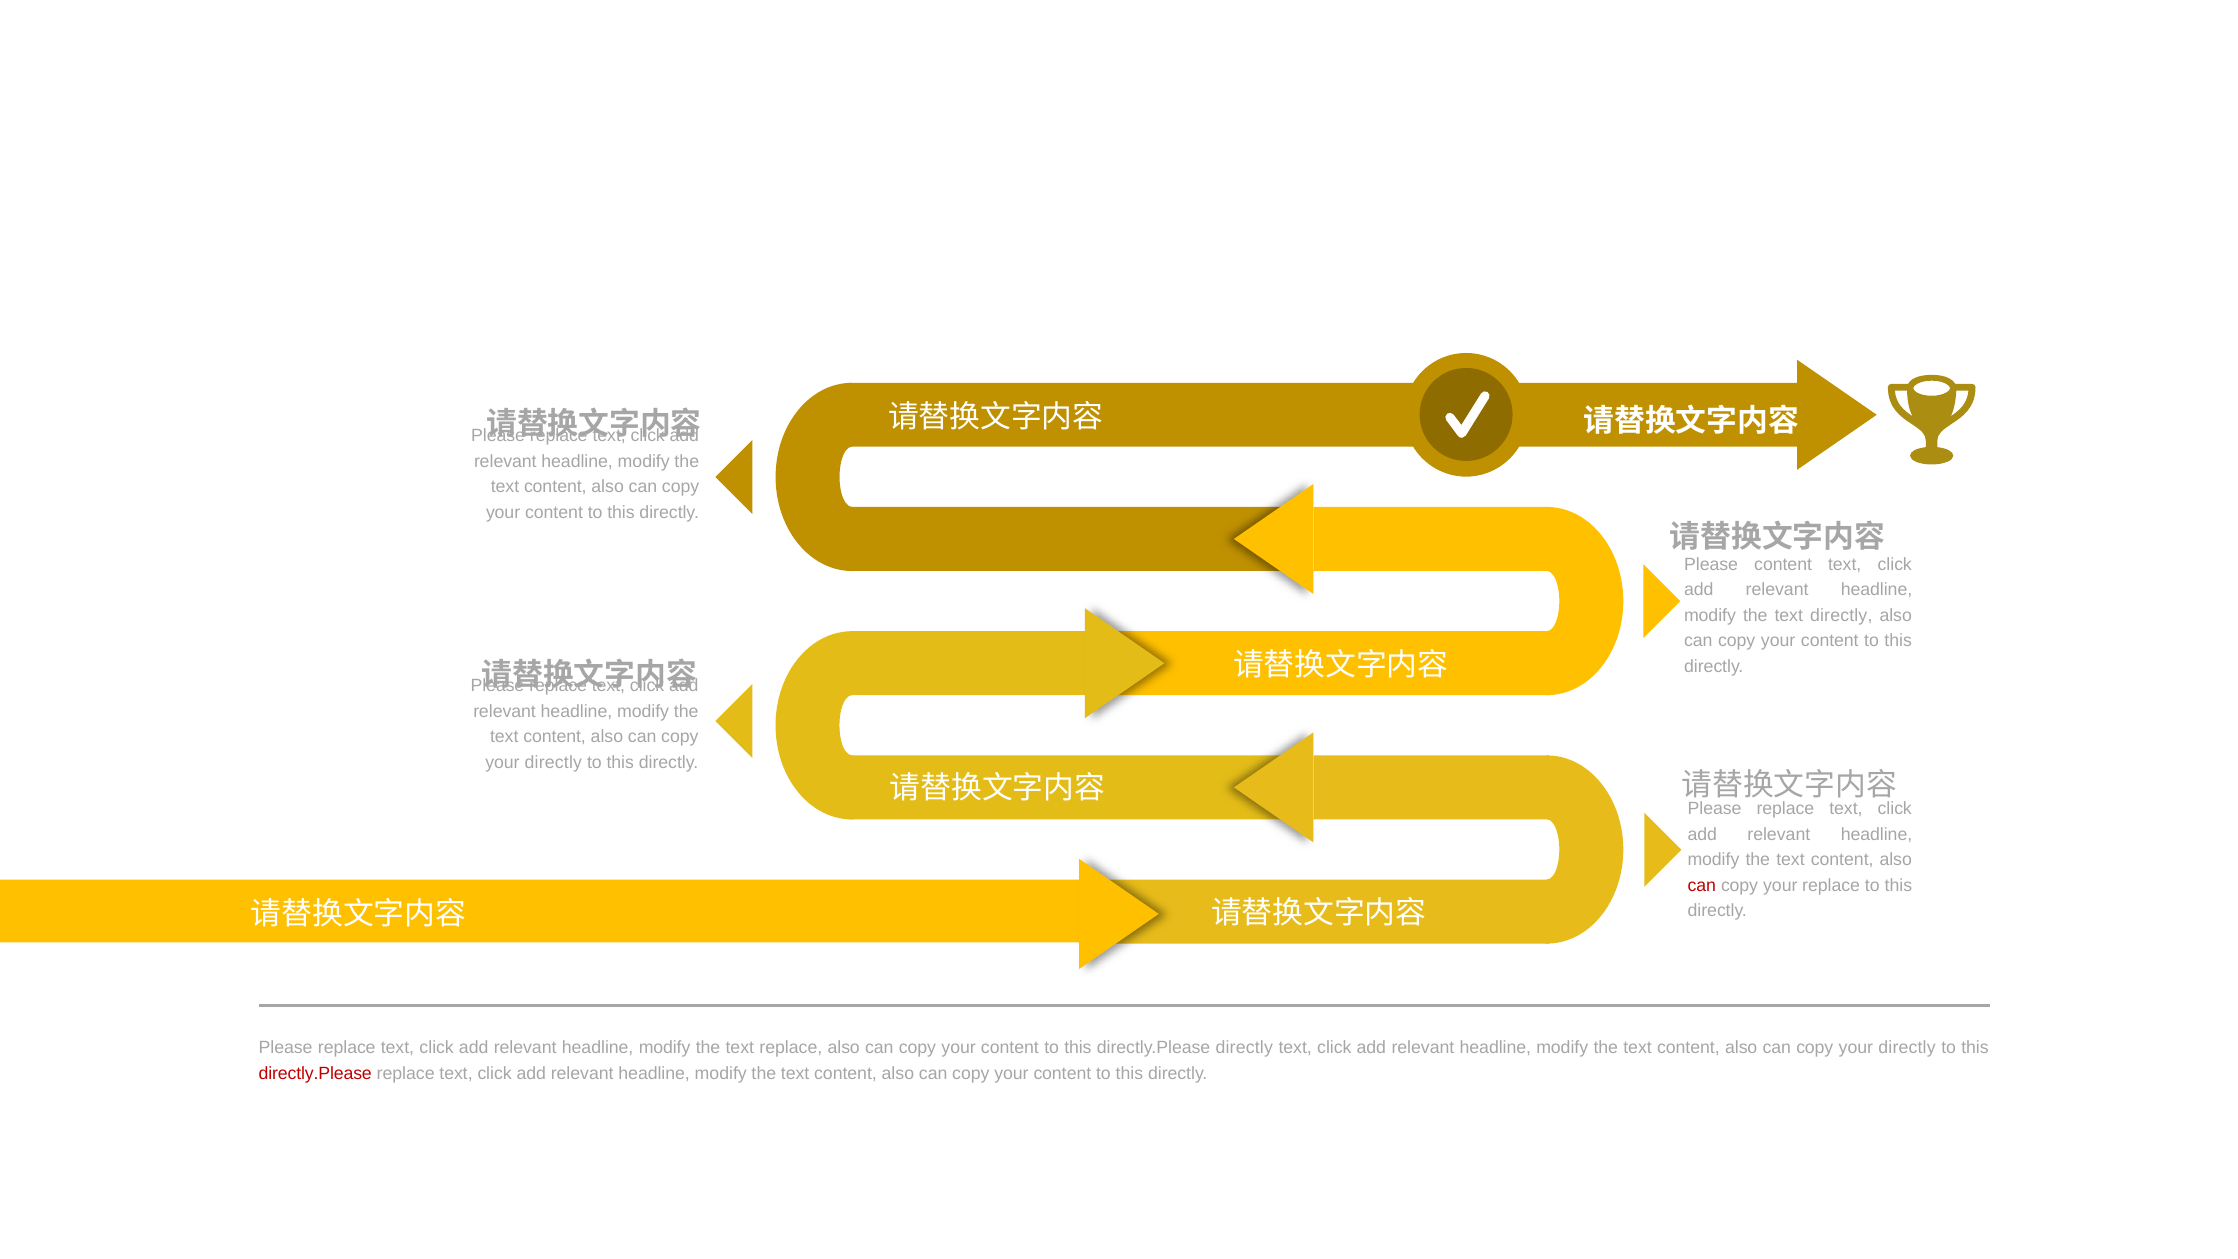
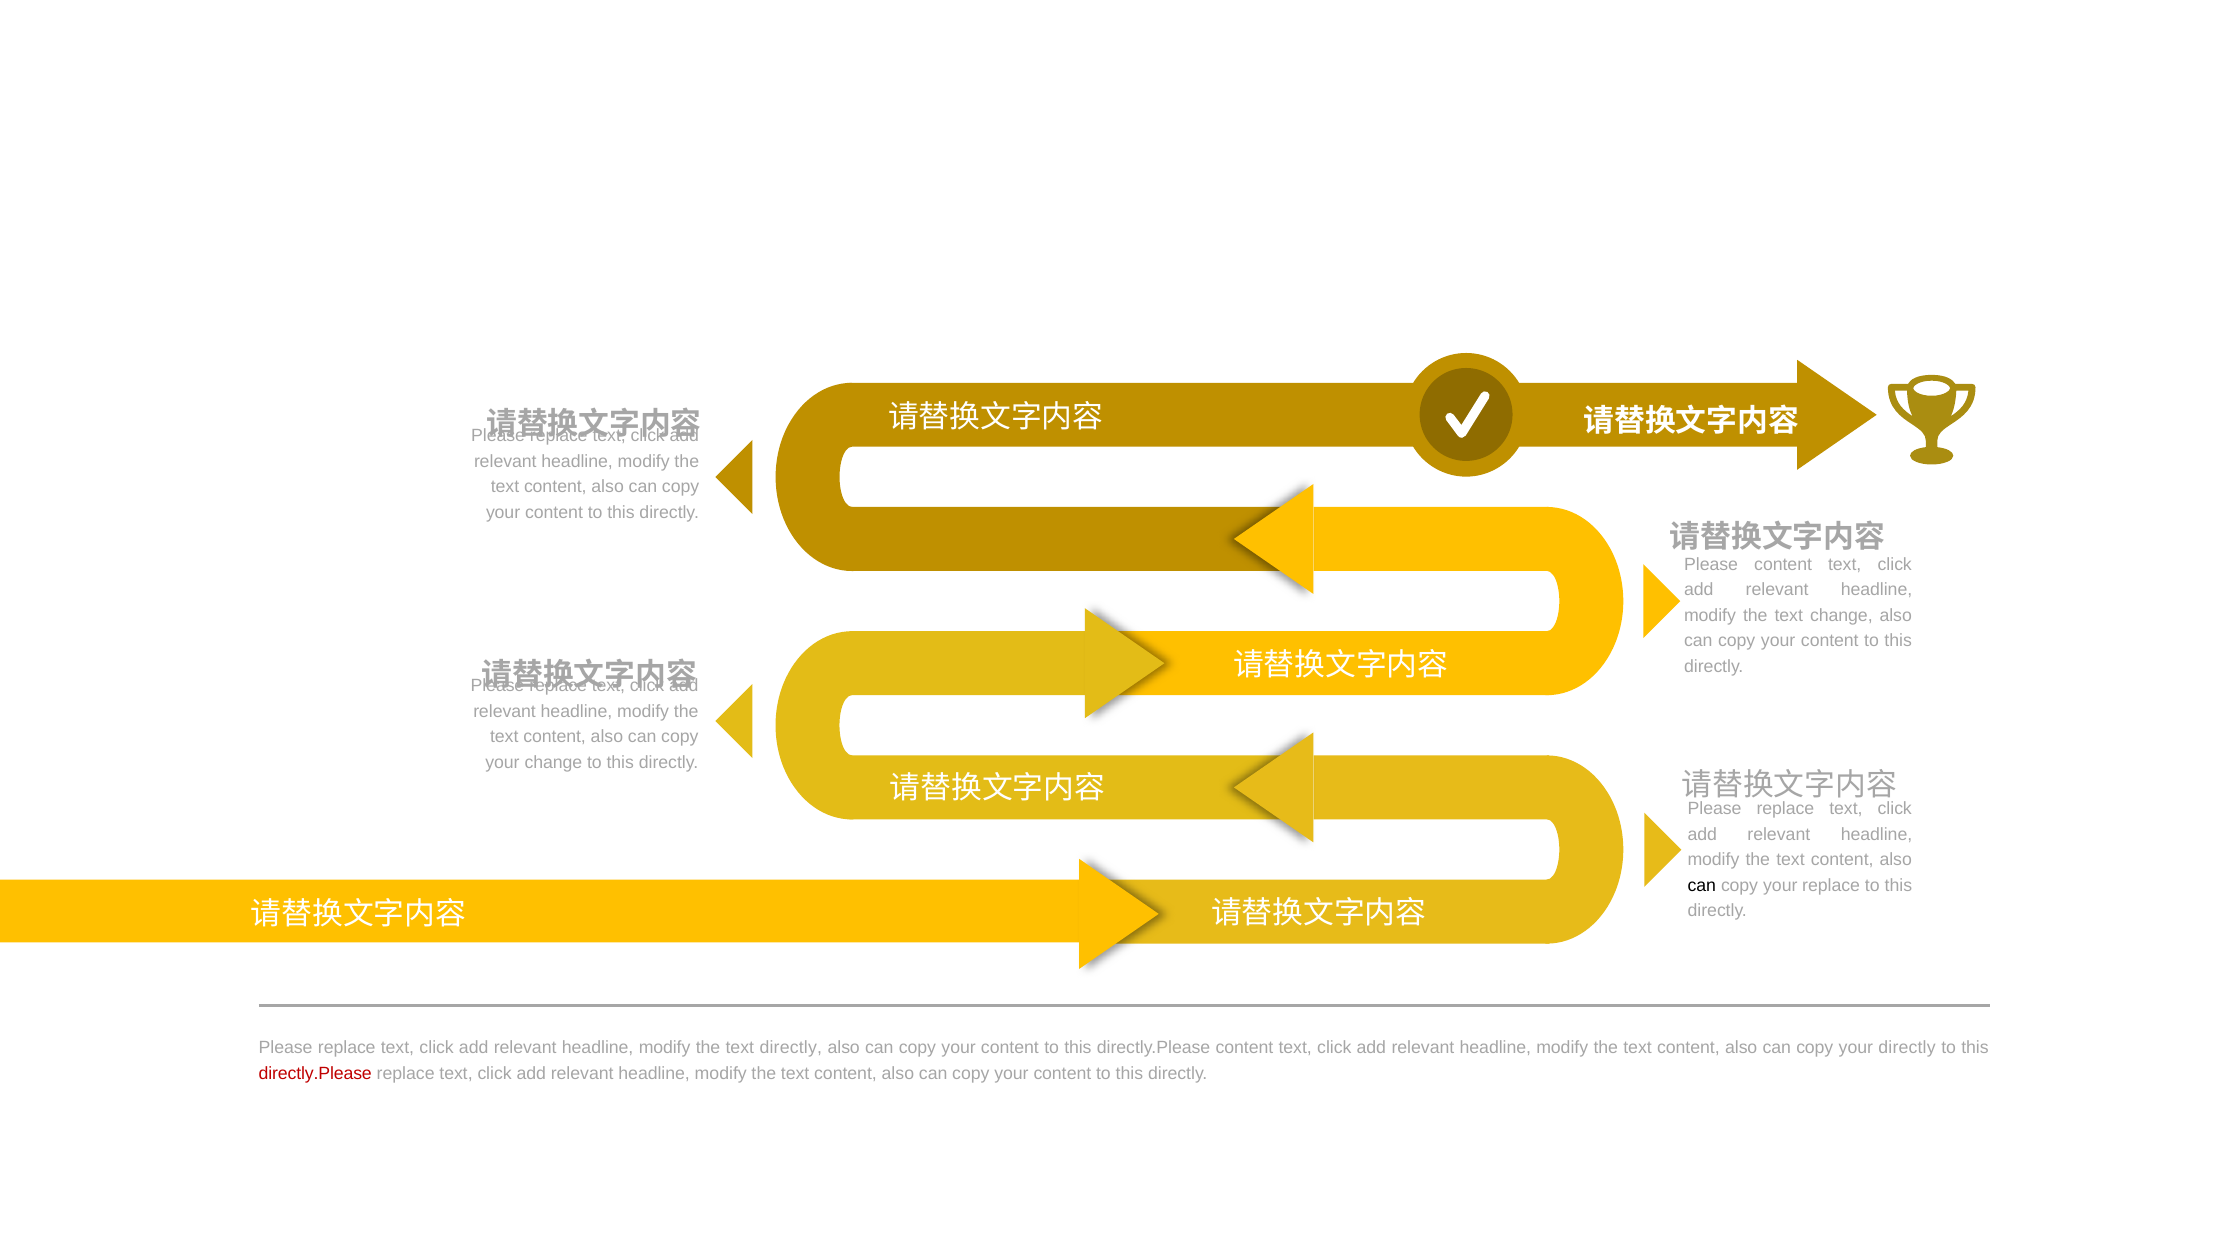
text directly: directly -> change (1841, 615)
directly: directly -> change (553, 762)
can colour: red -> black (1702, 886)
text replace: replace -> directly (791, 1048)
directly.Please directly: directly -> content (1244, 1048)
